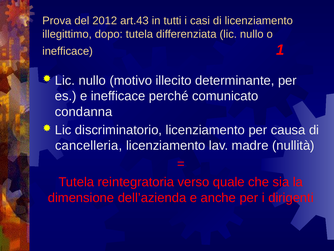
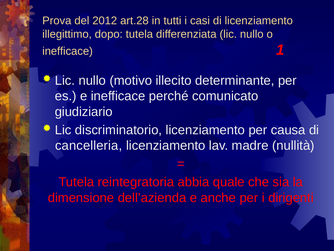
art.43: art.43 -> art.28 (134, 21)
condanna: condanna -> giudiziario (84, 112)
verso: verso -> abbia (193, 182)
